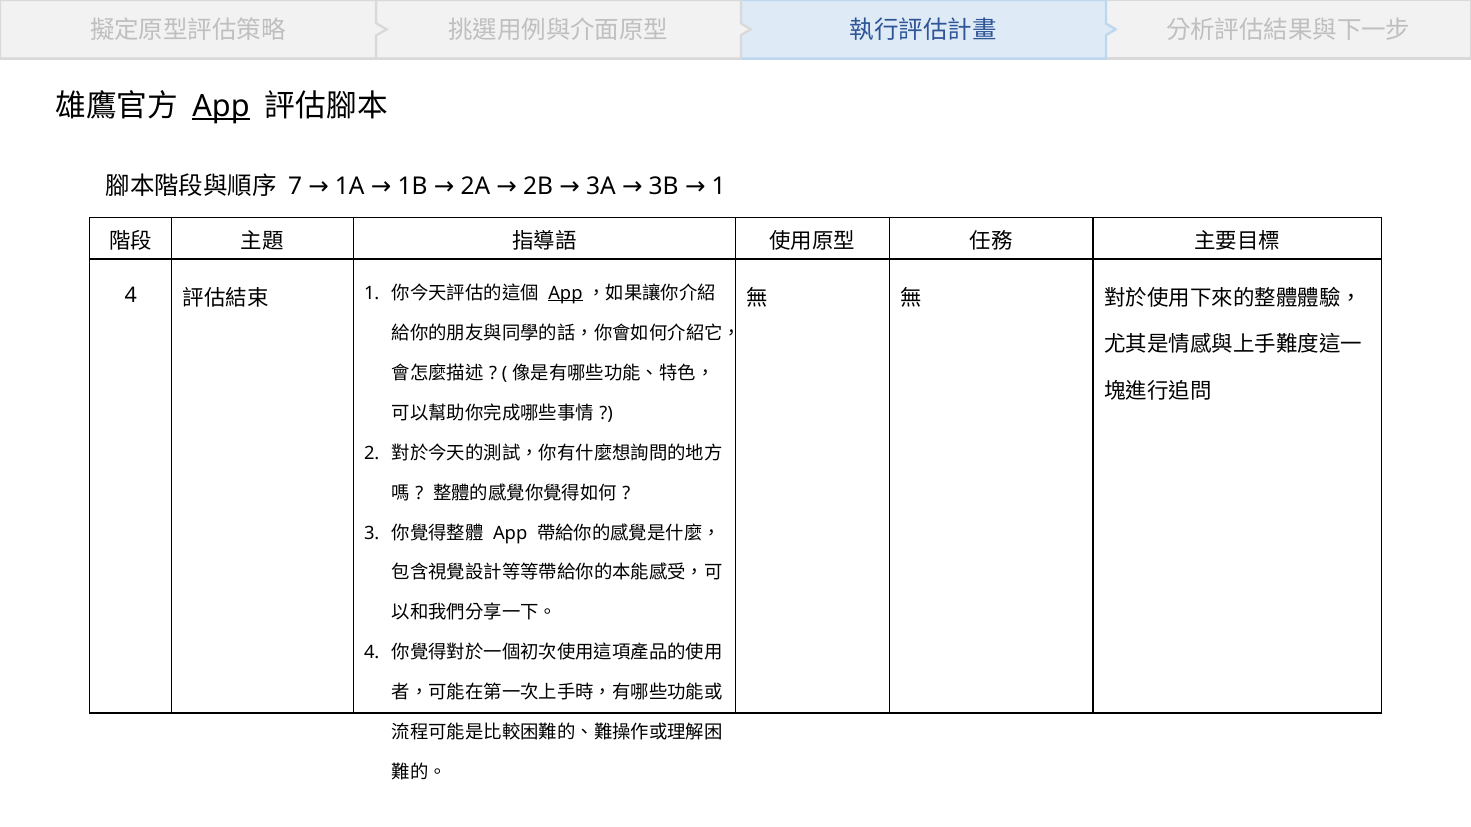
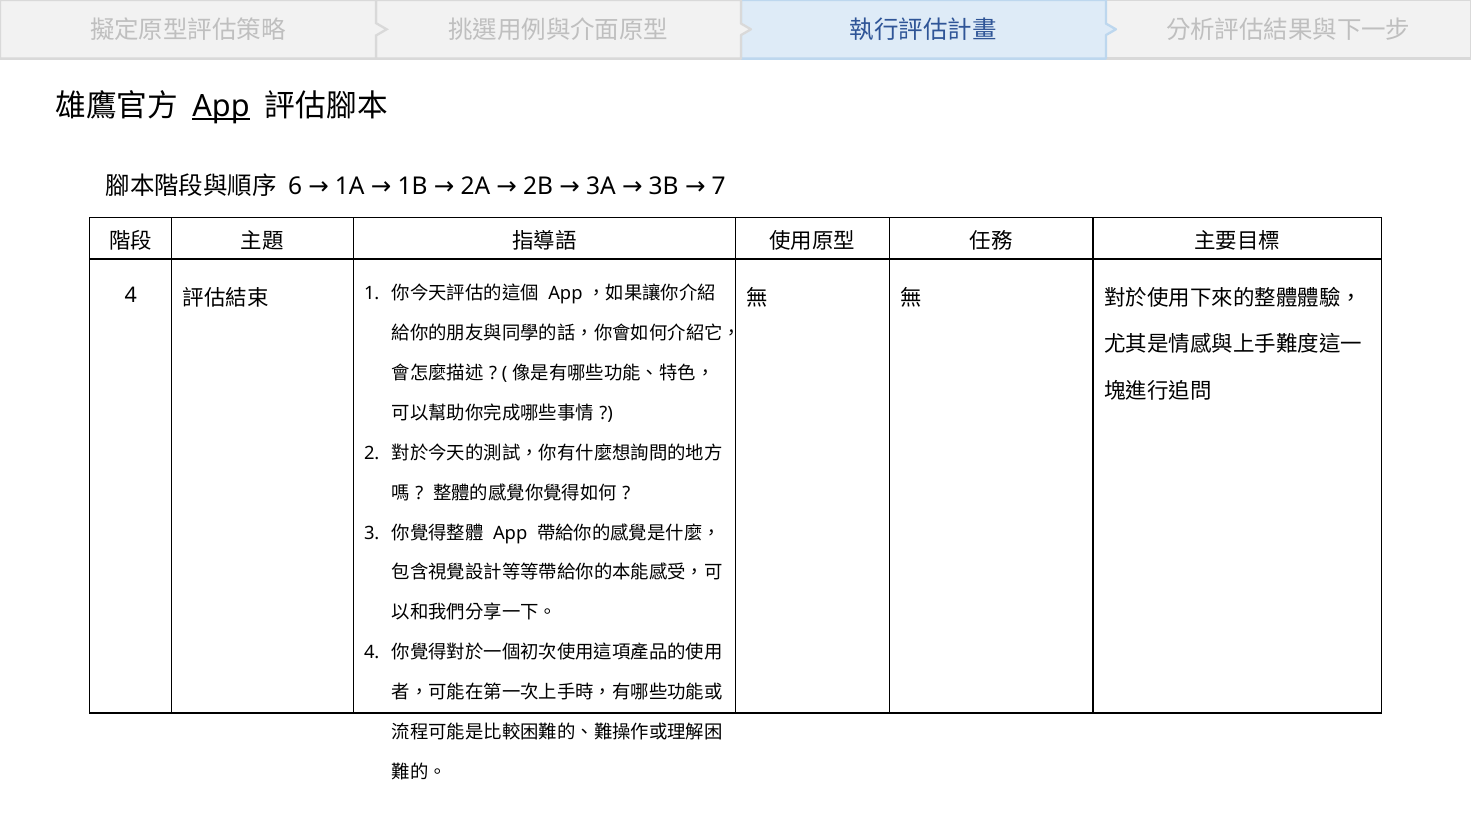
7: 7 -> 6 (295, 187)
3B 1: 1 -> 7 (719, 187)
App underline: present -> none (565, 293)
